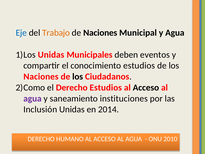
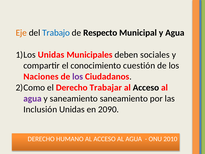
Eje colour: blue -> orange (21, 33)
Trabajo colour: orange -> blue (56, 33)
de Naciones: Naciones -> Respecto (100, 33)
eventos: eventos -> sociales (155, 55)
conocimiento estudios: estudios -> cuestión (139, 66)
los colour: black -> purple (78, 76)
Derecho Estudios: Estudios -> Trabajar (106, 87)
saneamiento instituciones: instituciones -> saneamiento (124, 98)
2014: 2014 -> 2090 (109, 109)
